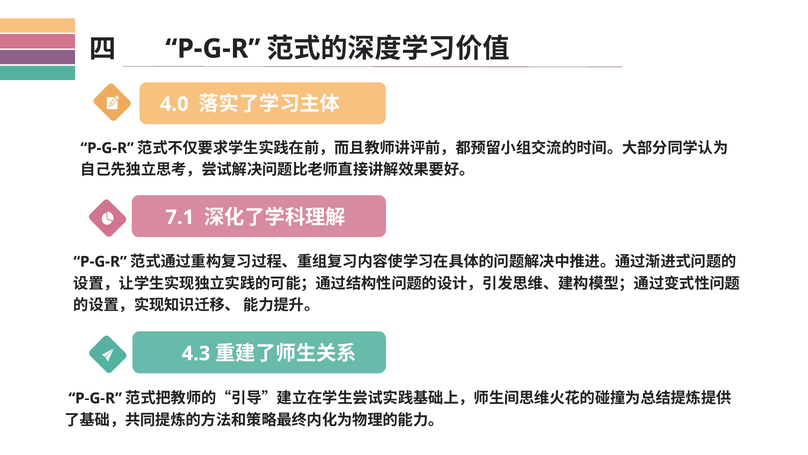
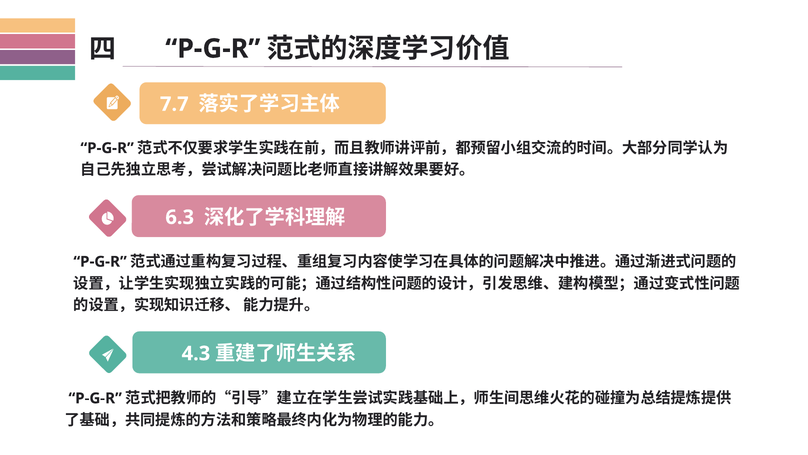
4.0: 4.0 -> 7.7 (174, 104)
7.1: 7.1 -> 6.3 (180, 217)
